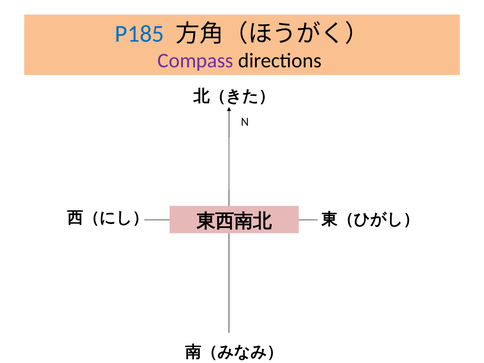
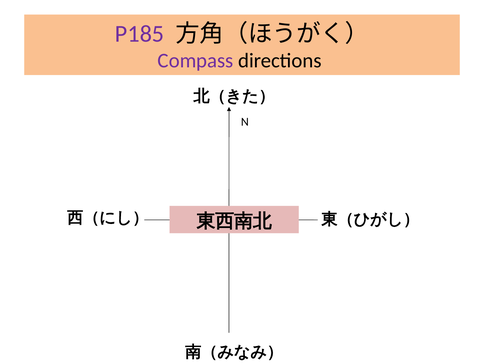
P185 colour: blue -> purple (140, 34)
